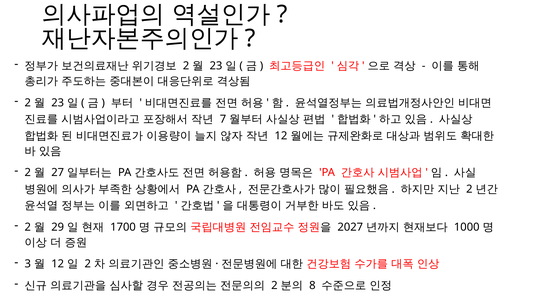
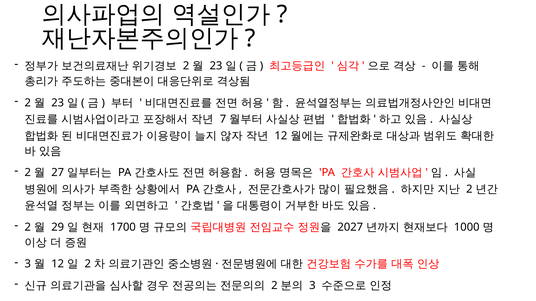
8: 8 -> 3 (312, 286)
